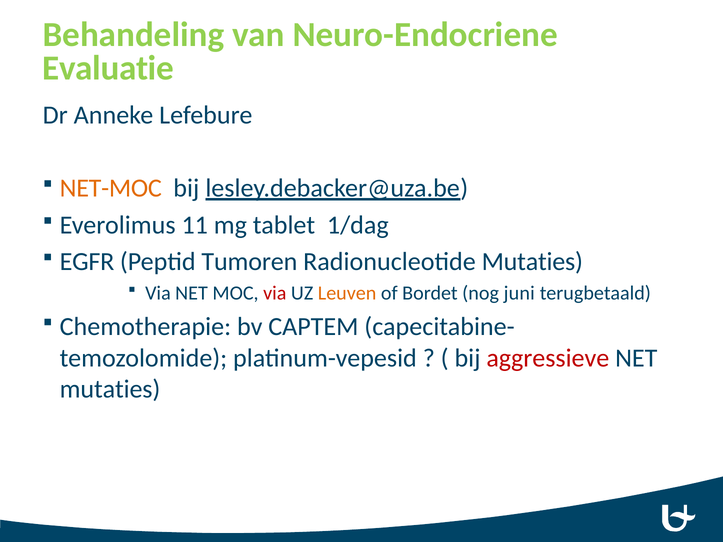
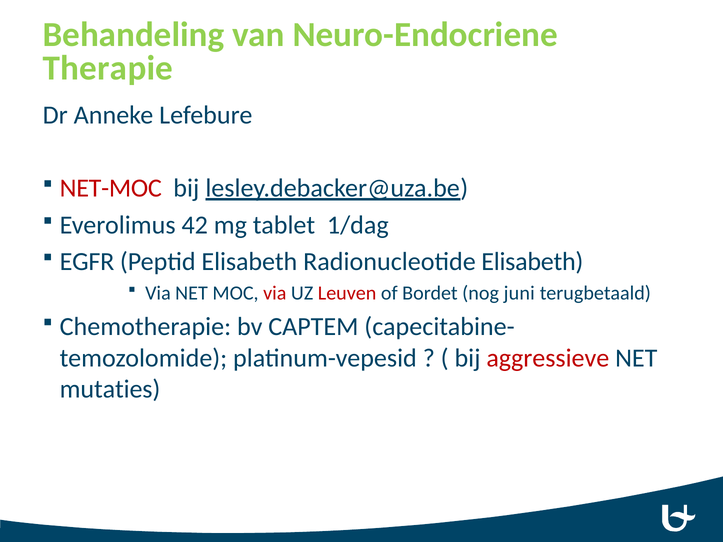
Evaluatie: Evaluatie -> Therapie (108, 68)
NET-MOC colour: orange -> red (111, 188)
11: 11 -> 42 (195, 225)
Peptid Tumoren: Tumoren -> Elisabeth (249, 262)
Radionucleotide Mutaties: Mutaties -> Elisabeth (532, 262)
Leuven colour: orange -> red (347, 293)
